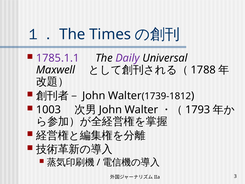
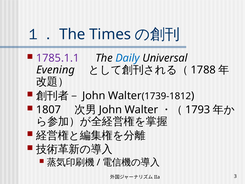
Daily colour: purple -> blue (128, 58)
Maxwell: Maxwell -> Evening (55, 70)
1003: 1003 -> 1807 (49, 110)
